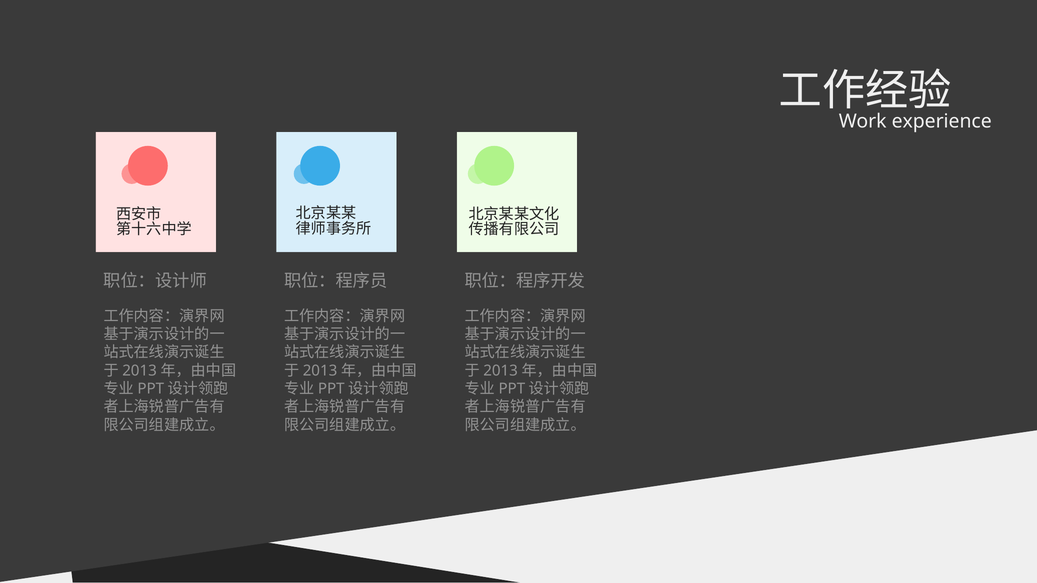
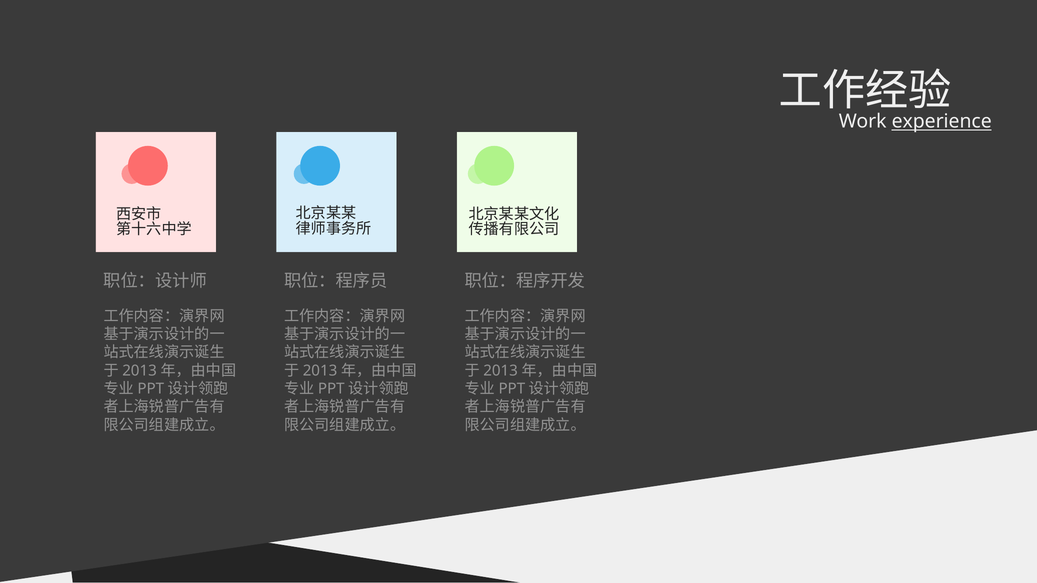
experience underline: none -> present (942, 122)
